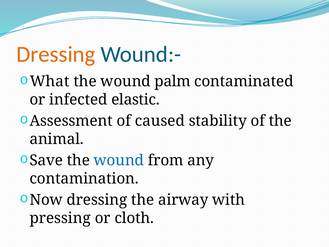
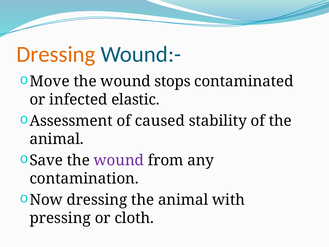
What: What -> Move (50, 81)
palm: palm -> stops (173, 81)
wound colour: blue -> purple (119, 160)
dressing the airway: airway -> animal (183, 200)
